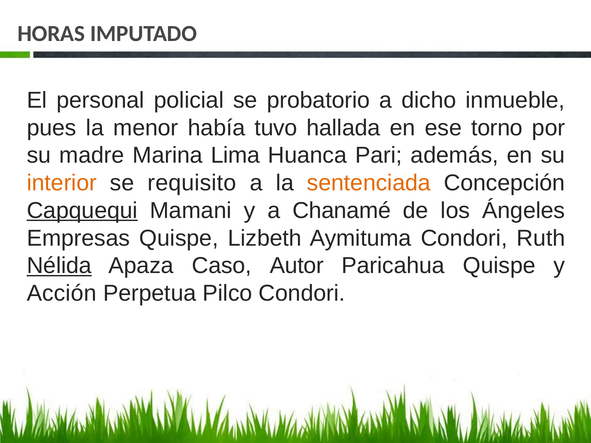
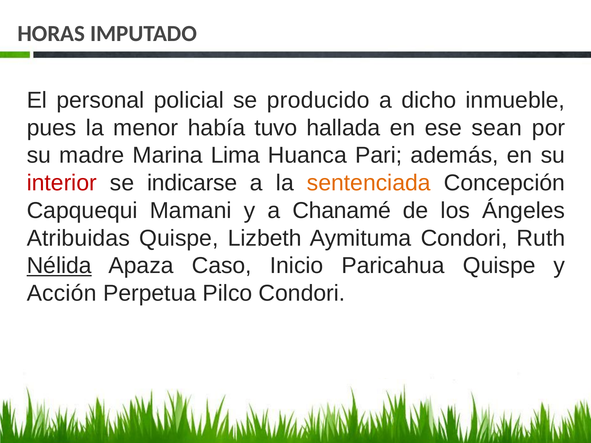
probatorio: probatorio -> producido (318, 100)
torno: torno -> sean (497, 128)
interior colour: orange -> red (62, 183)
requisito: requisito -> indicarse (192, 183)
Capquequi underline: present -> none (82, 211)
Empresas: Empresas -> Atribuidas (78, 238)
Autor: Autor -> Inicio (297, 266)
